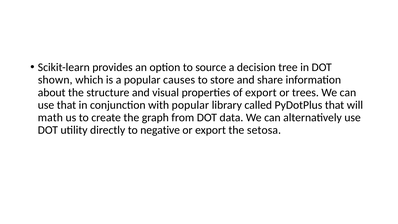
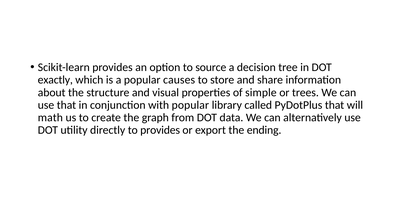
shown: shown -> exactly (55, 80)
of export: export -> simple (261, 92)
to negative: negative -> provides (160, 130)
setosa: setosa -> ending (264, 130)
